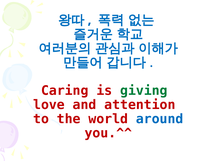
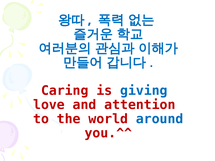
giving colour: green -> blue (144, 91)
